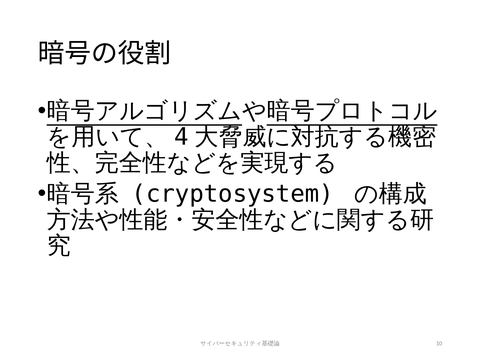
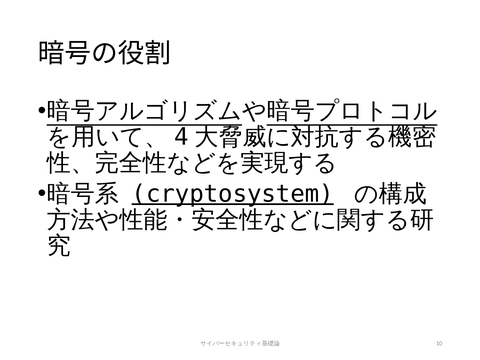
cryptosystem underline: none -> present (233, 194)
